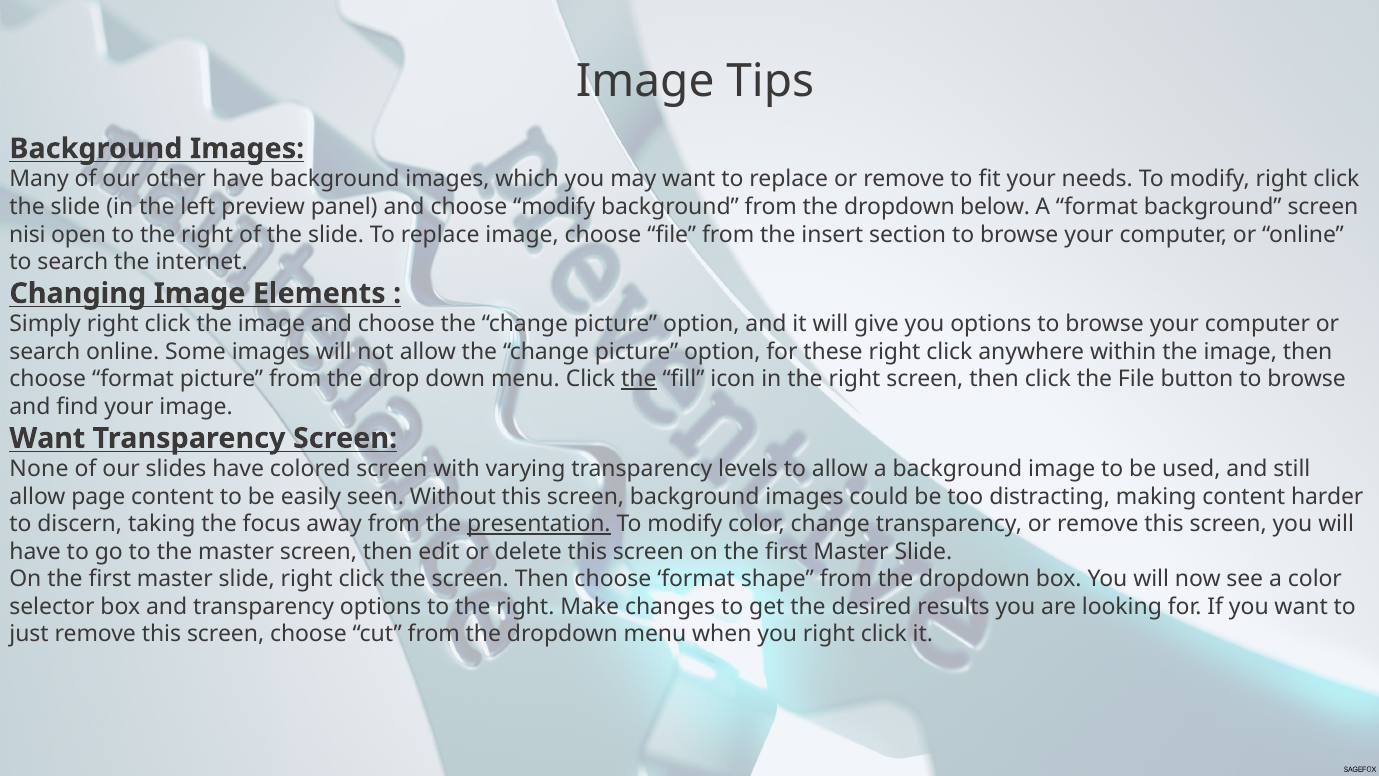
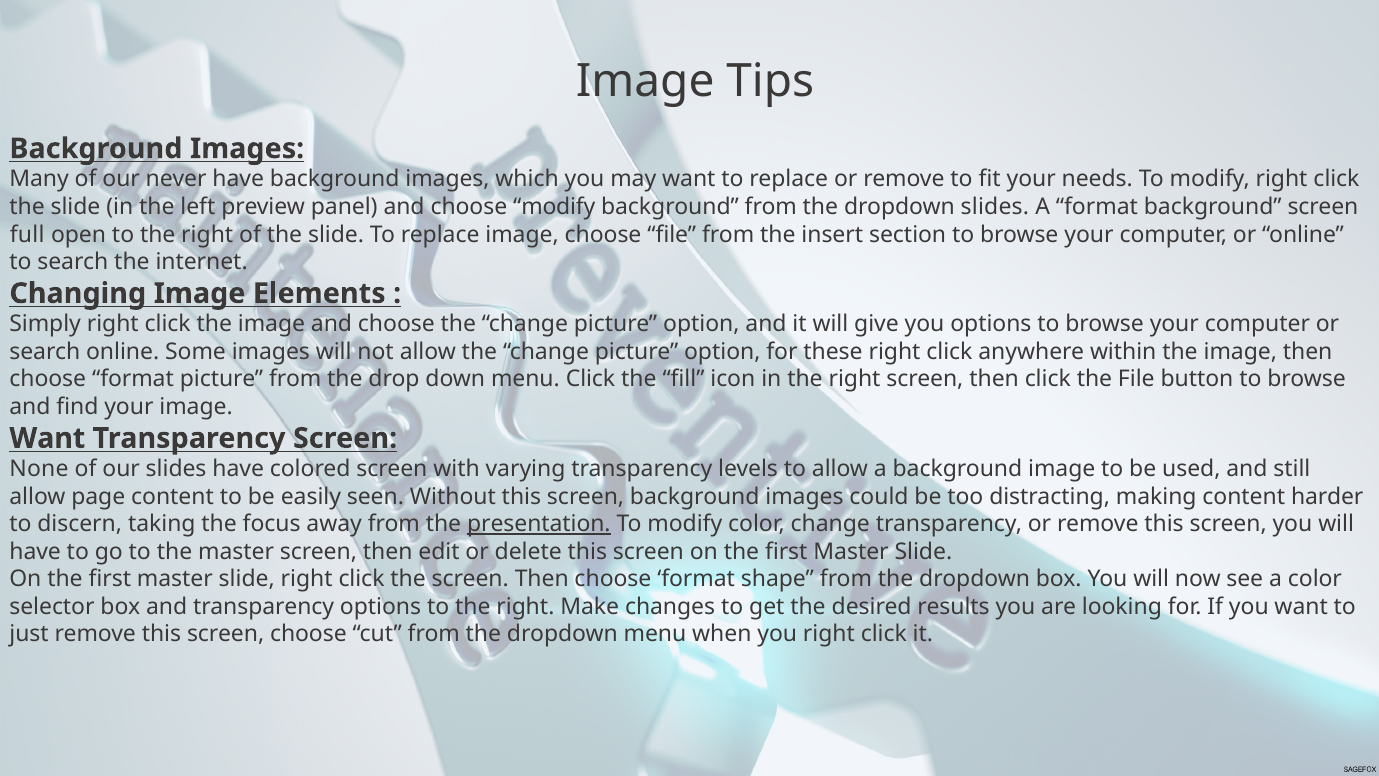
other: other -> never (176, 179)
dropdown below: below -> slides (995, 207)
nisi: nisi -> full (27, 234)
the underline: present -> none (639, 379)
